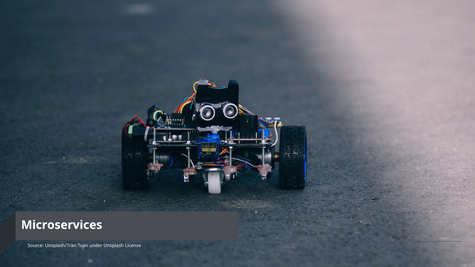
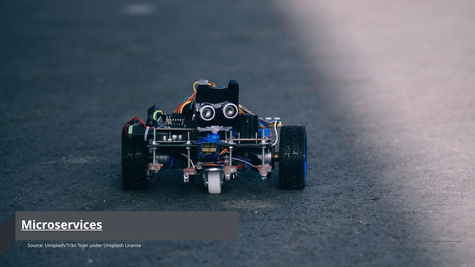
Microservices underline: none -> present (62, 225)
